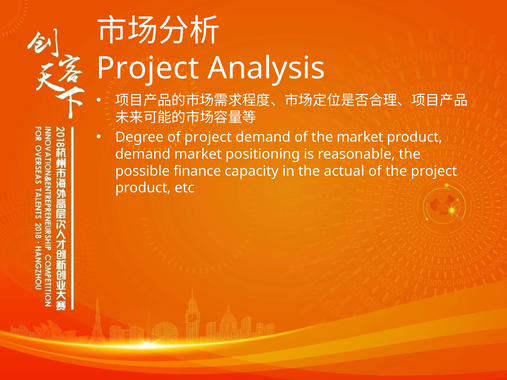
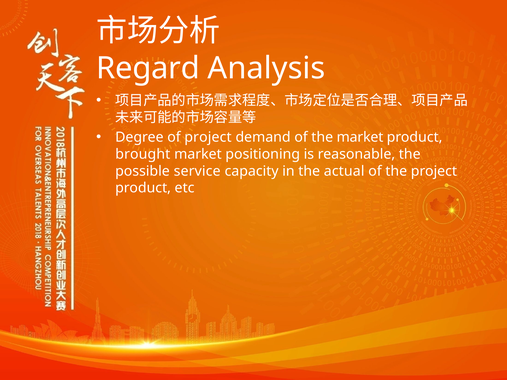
Project: Project -> Regard (148, 68)
demand: demand -> brought (143, 154)
finance: finance -> service (197, 171)
